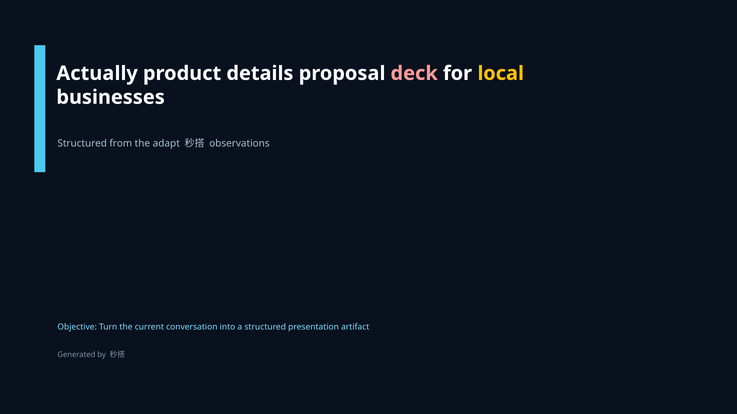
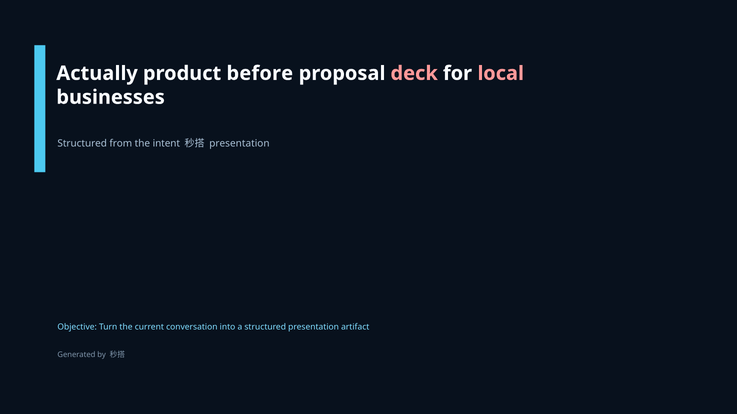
details: details -> before (260, 73)
local colour: yellow -> pink (501, 73)
adapt: adapt -> intent (166, 144)
observations: observations -> presentation (239, 144)
